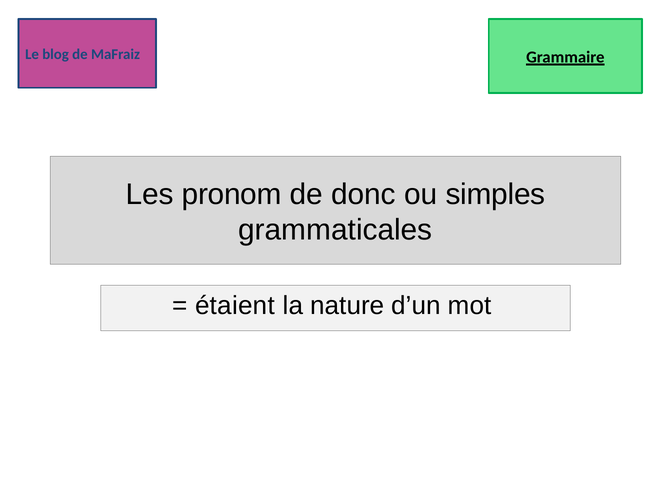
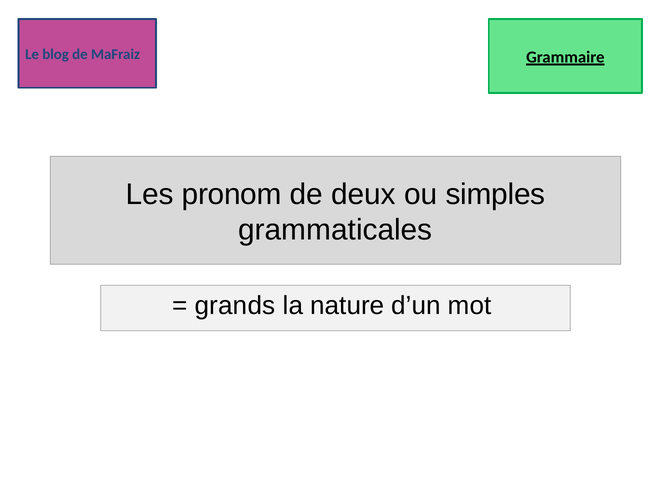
donc: donc -> deux (364, 194)
étaient: étaient -> grands (235, 306)
